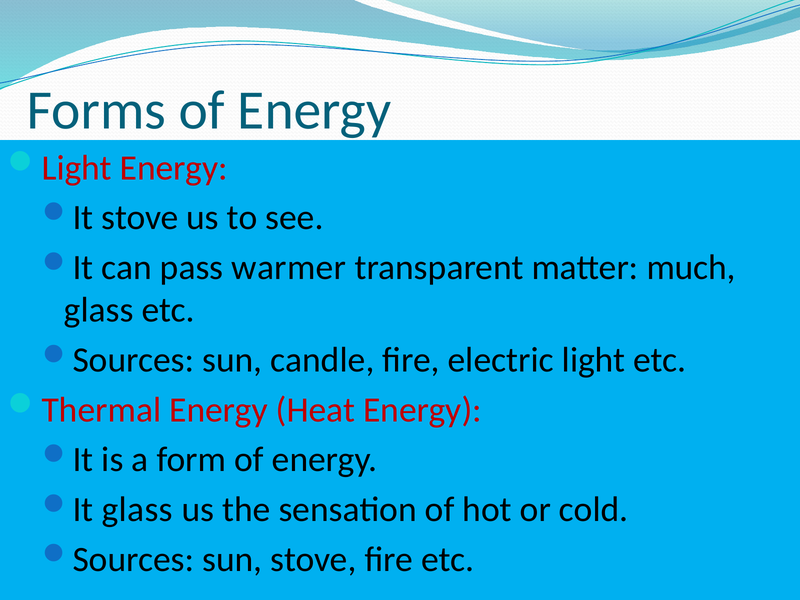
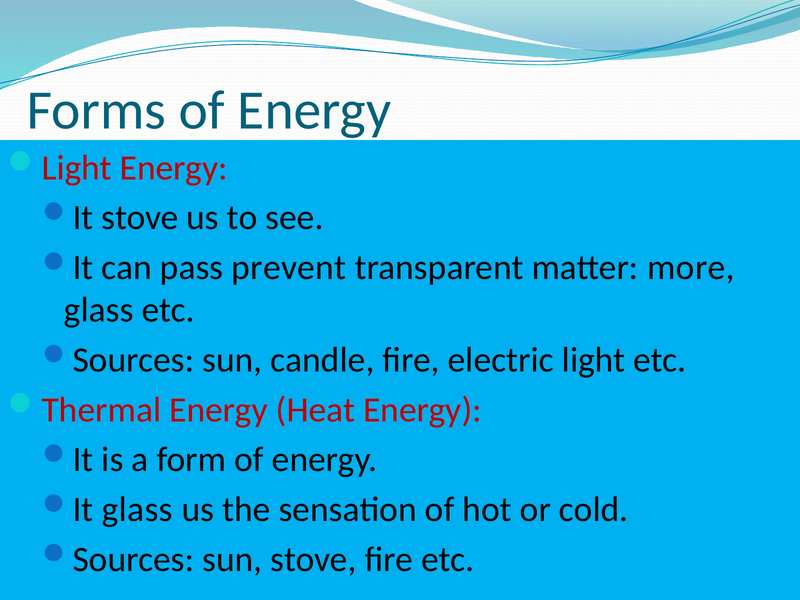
warmer: warmer -> prevent (289, 267)
much: much -> more (691, 267)
